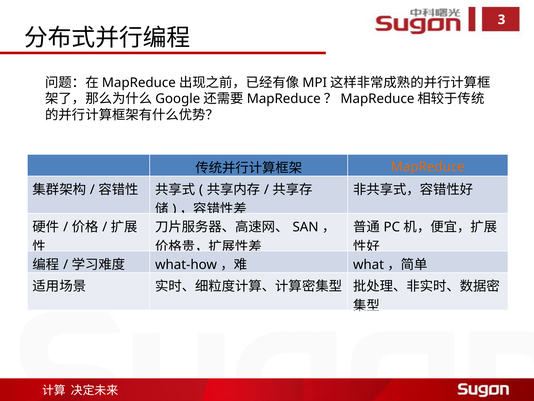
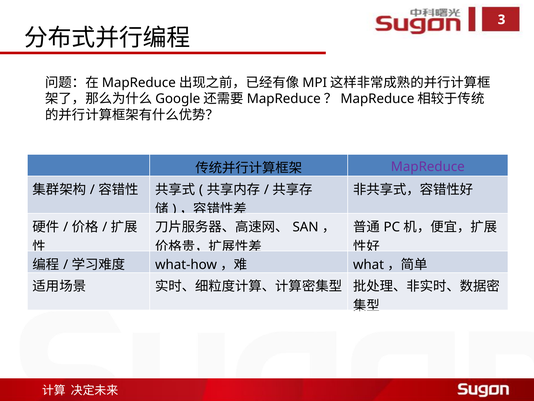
MapReduce colour: orange -> purple (428, 167)
